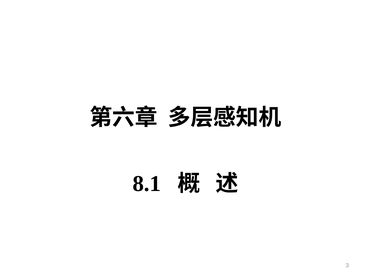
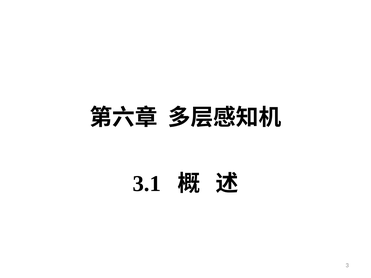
8.1: 8.1 -> 3.1 (147, 184)
